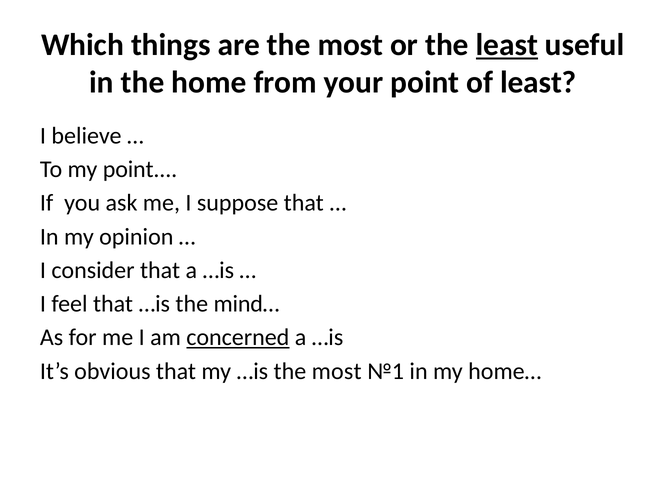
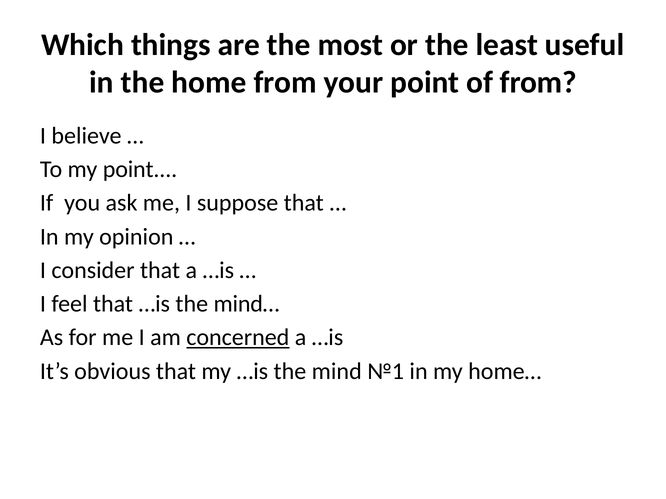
least underline: present -> none (507, 45)
of least: least -> from (538, 83)
…is the most: most -> mind (337, 371)
